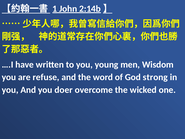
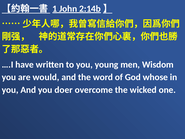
refuse: refuse -> would (46, 77)
strong: strong -> whose (155, 77)
